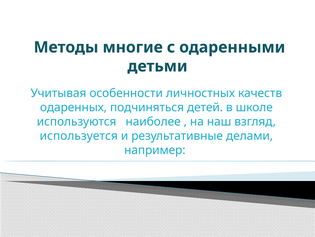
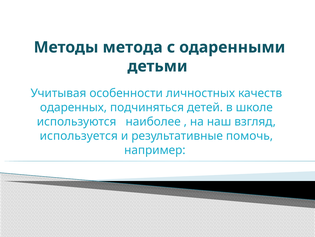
многие: многие -> метода (133, 47)
делами: делами -> помочь (249, 135)
